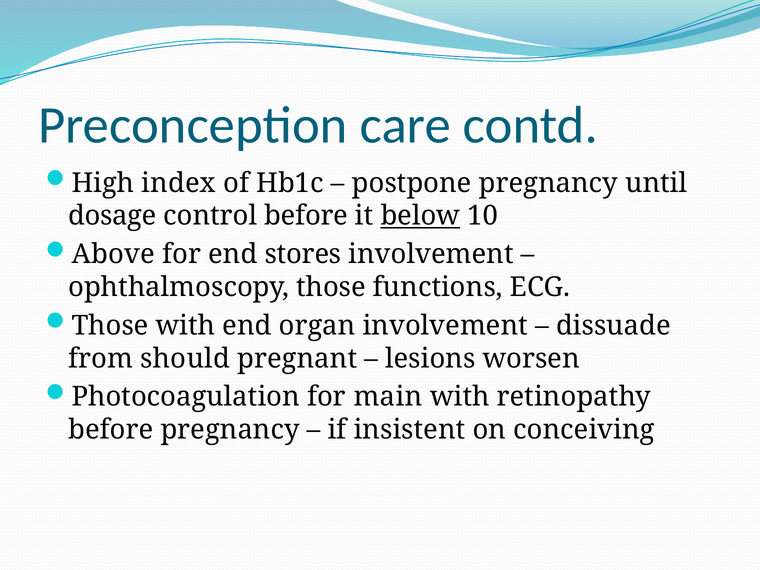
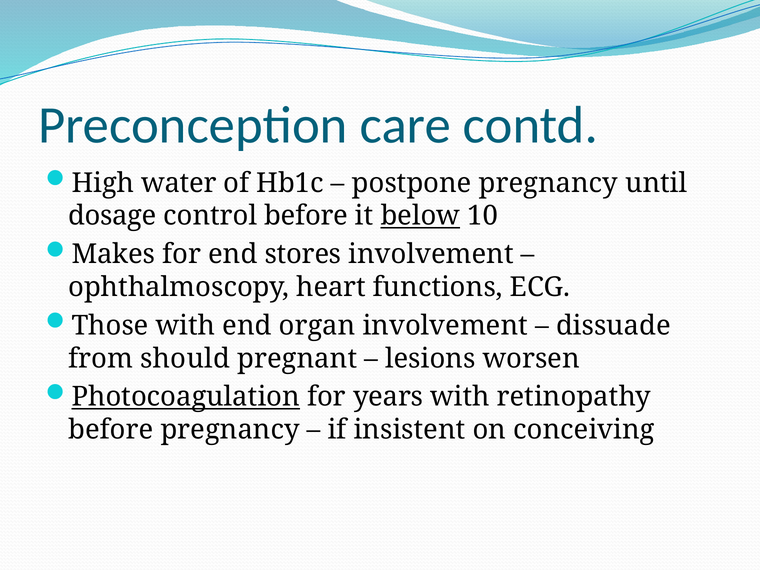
index: index -> water (179, 183)
Above: Above -> Makes (113, 254)
ophthalmoscopy those: those -> heart (331, 287)
Photocoagulation underline: none -> present (186, 397)
main: main -> years (388, 397)
